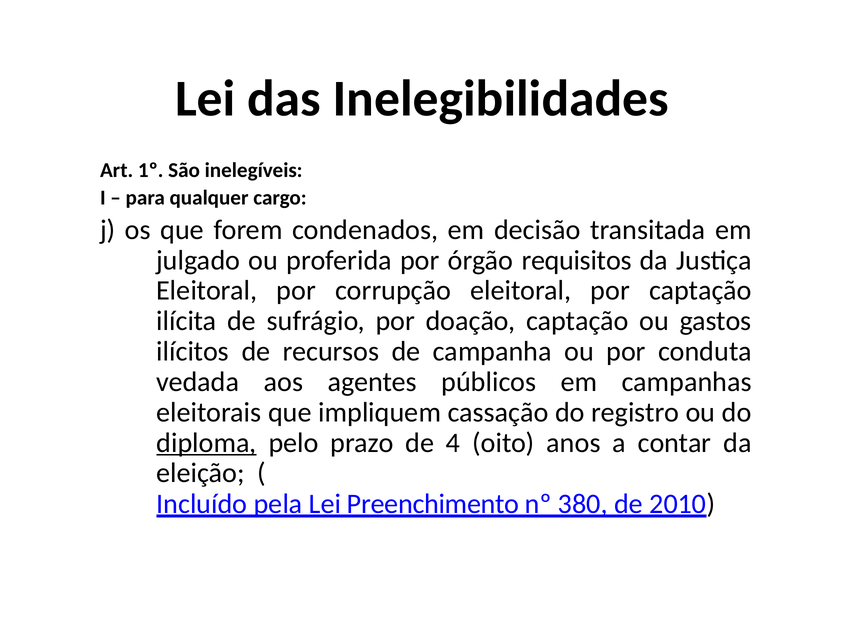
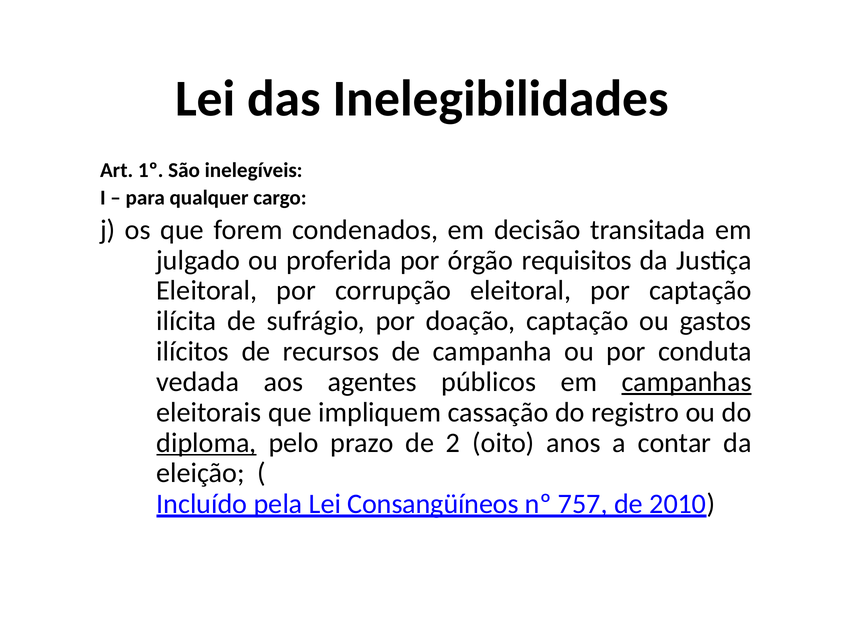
campanhas underline: none -> present (687, 382)
4: 4 -> 2 (453, 443)
Preenchimento: Preenchimento -> Consangüíneos (433, 504)
380: 380 -> 757 (583, 504)
